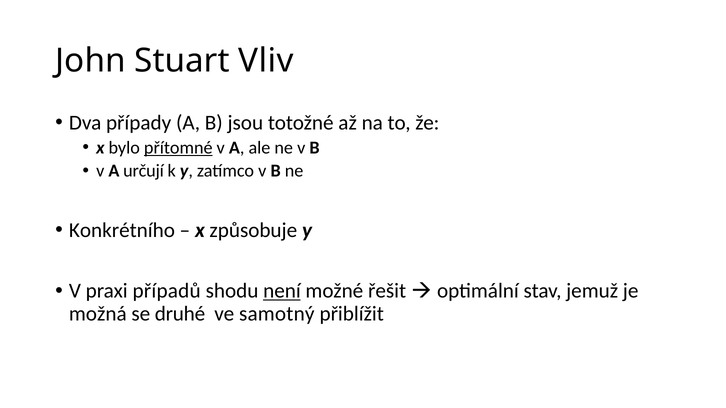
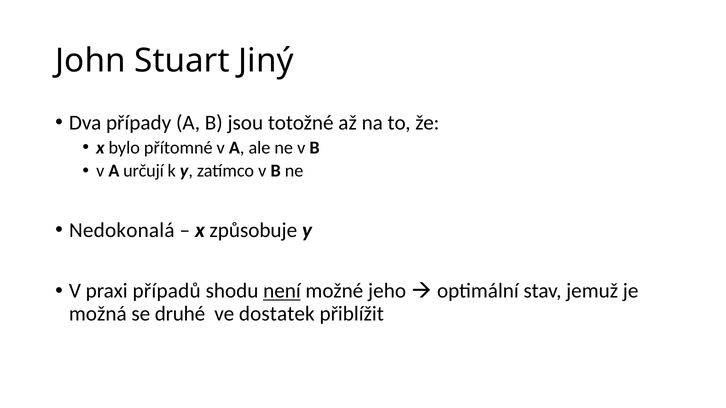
Vliv: Vliv -> Jiný (266, 61)
přítomné underline: present -> none (178, 148)
Konkrétního: Konkrétního -> Nedokonalá (122, 230)
řešit: řešit -> jeho (387, 291)
samotný: samotný -> dostatek (277, 314)
